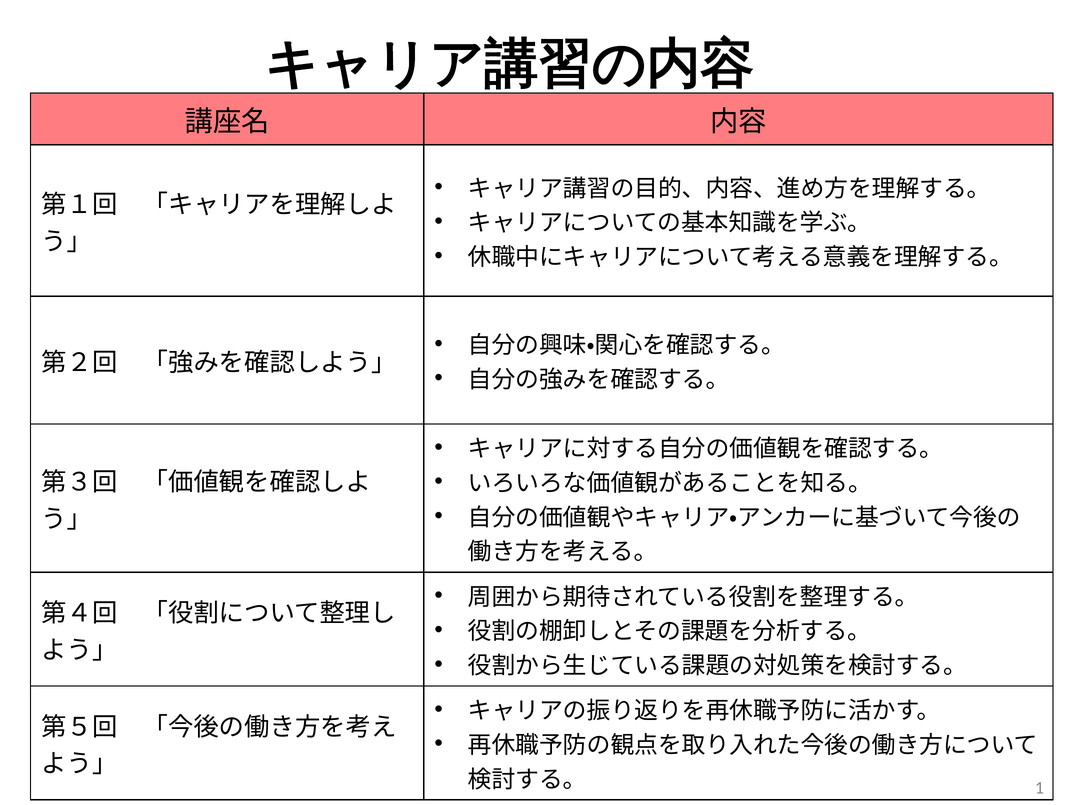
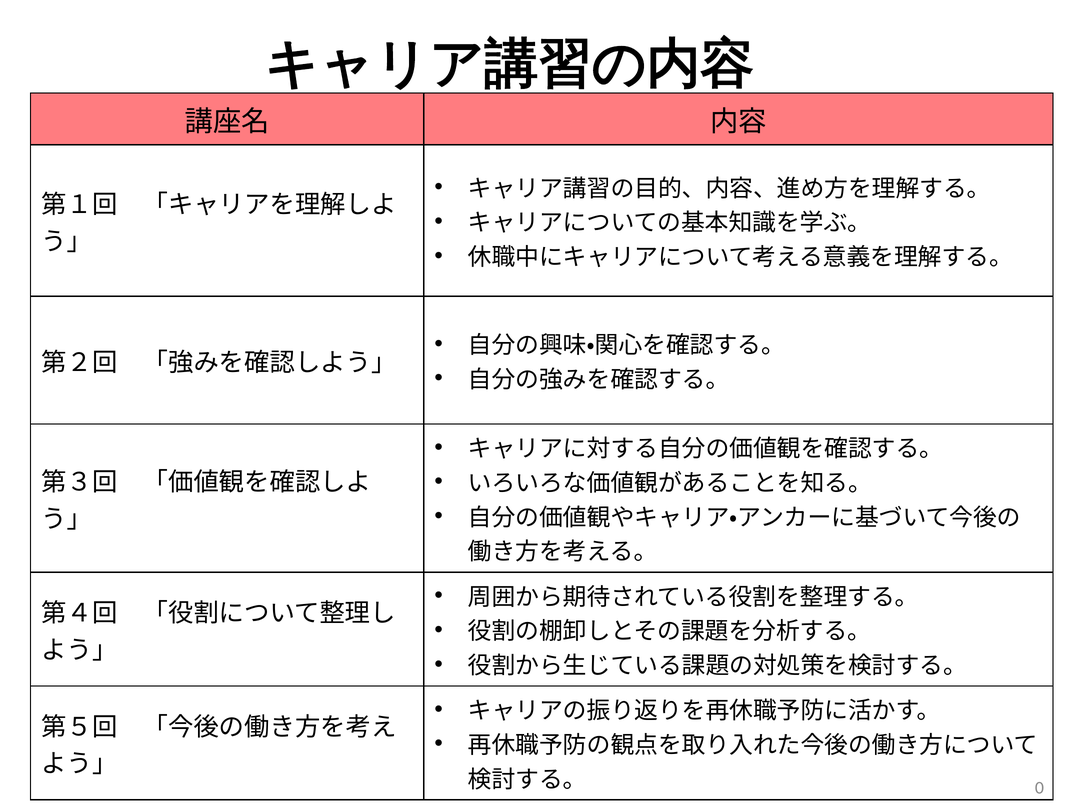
1: 1 -> 0 (1039, 788)
